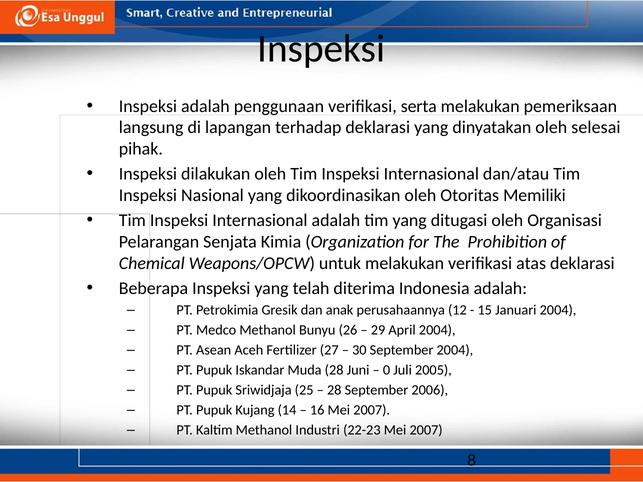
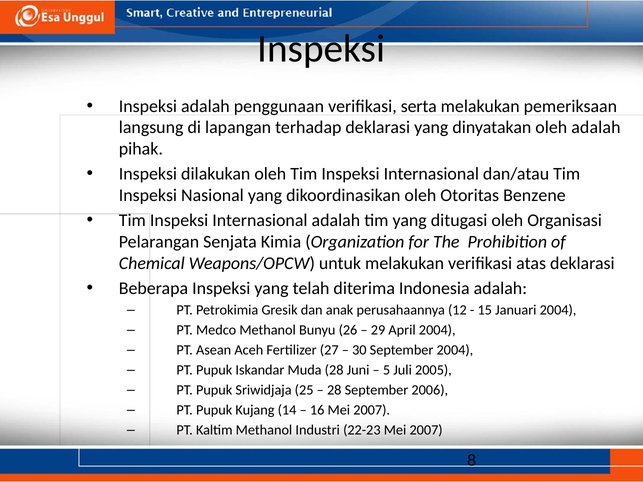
oleh selesai: selesai -> adalah (596, 128)
Memiliki: Memiliki -> Benzene (534, 196)
0: 0 -> 5 (387, 370)
